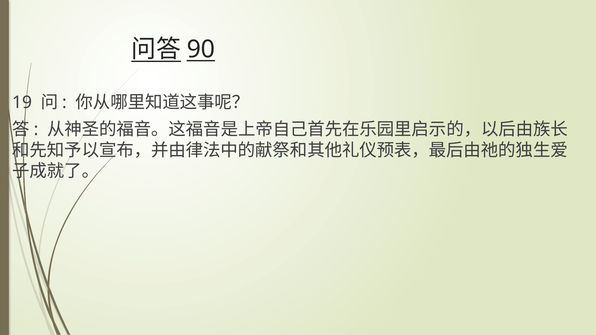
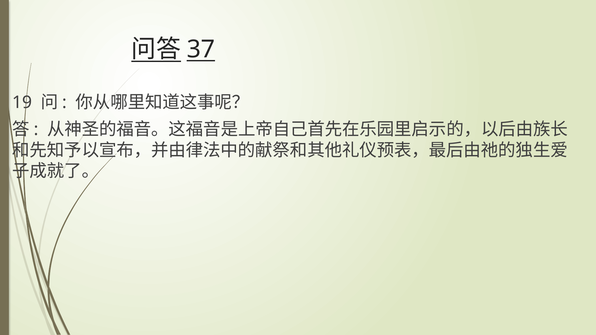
90: 90 -> 37 (201, 49)
